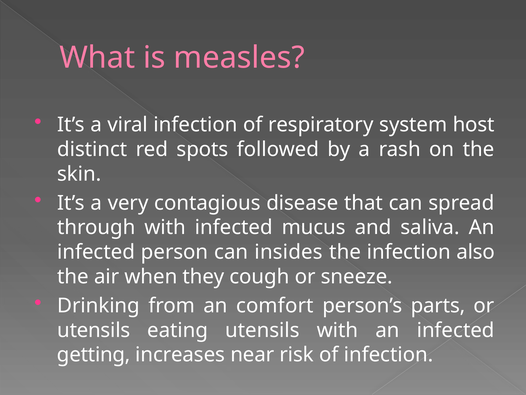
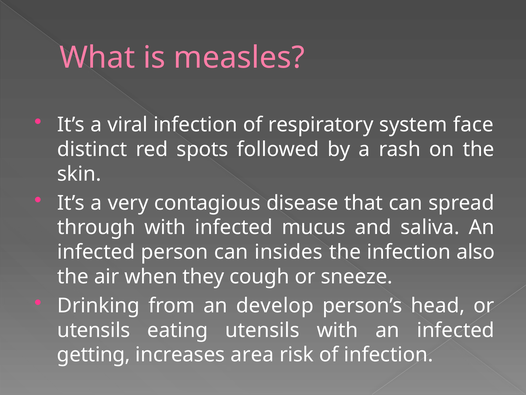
host: host -> face (473, 125)
comfort: comfort -> develop (275, 305)
parts: parts -> head (438, 305)
near: near -> area (252, 354)
